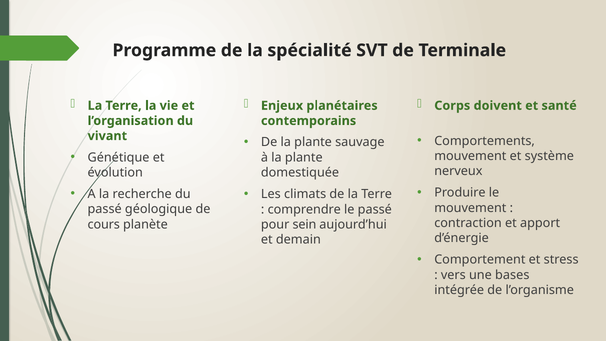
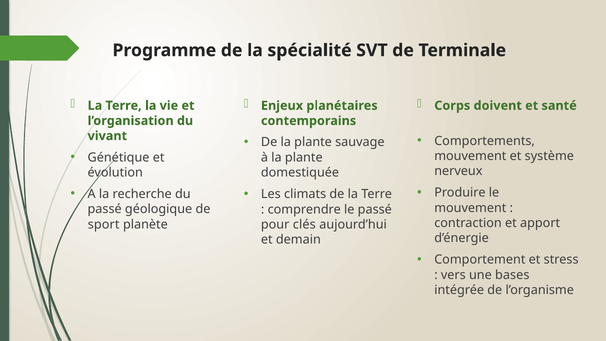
cours: cours -> sport (104, 224)
sein: sein -> clés (304, 224)
